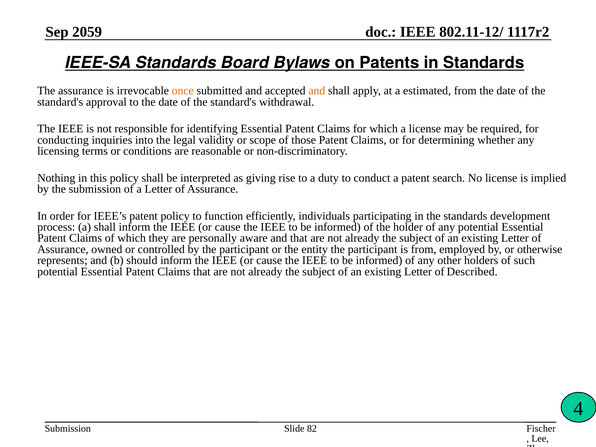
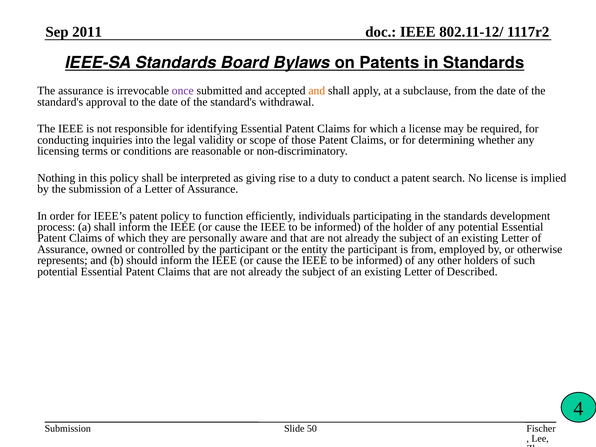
2059: 2059 -> 2011 (87, 32)
once colour: orange -> purple (183, 91)
estimated: estimated -> subclause (427, 91)
82: 82 -> 50 (312, 429)
